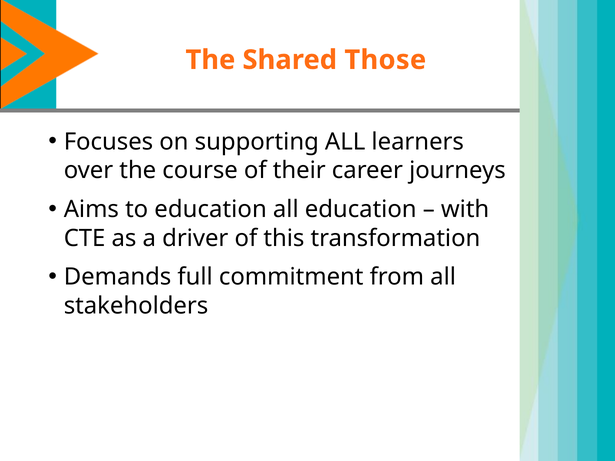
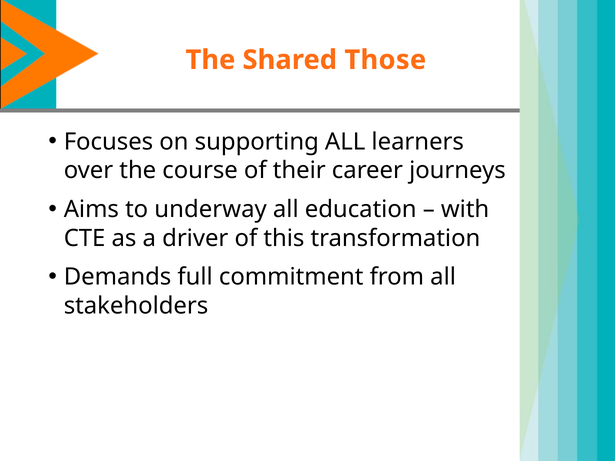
to education: education -> underway (211, 210)
